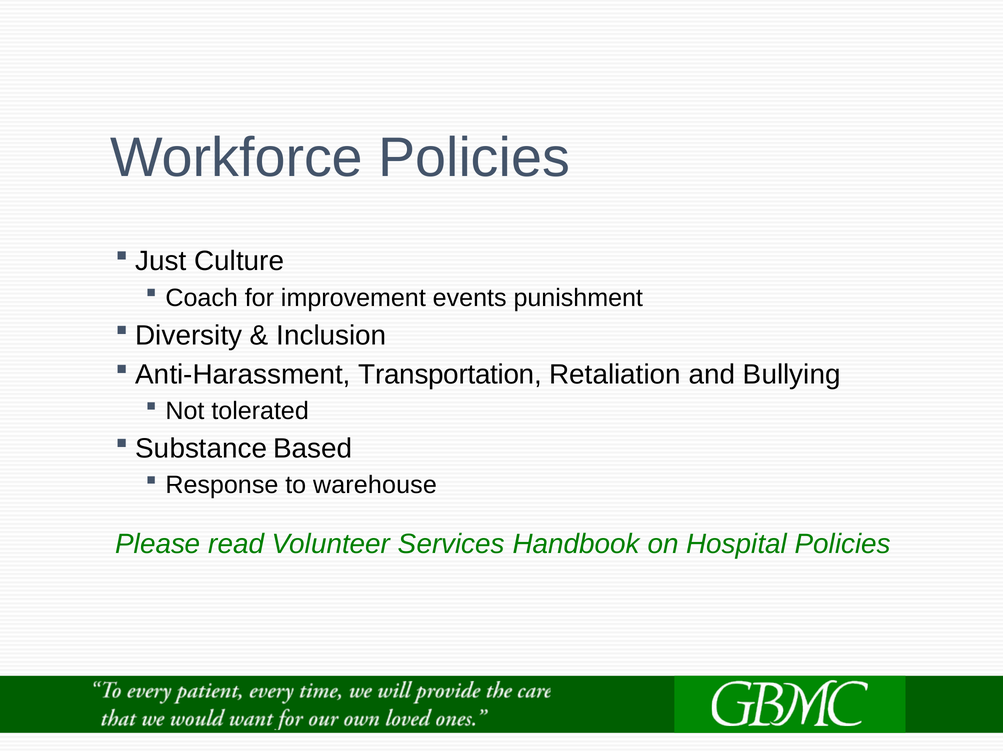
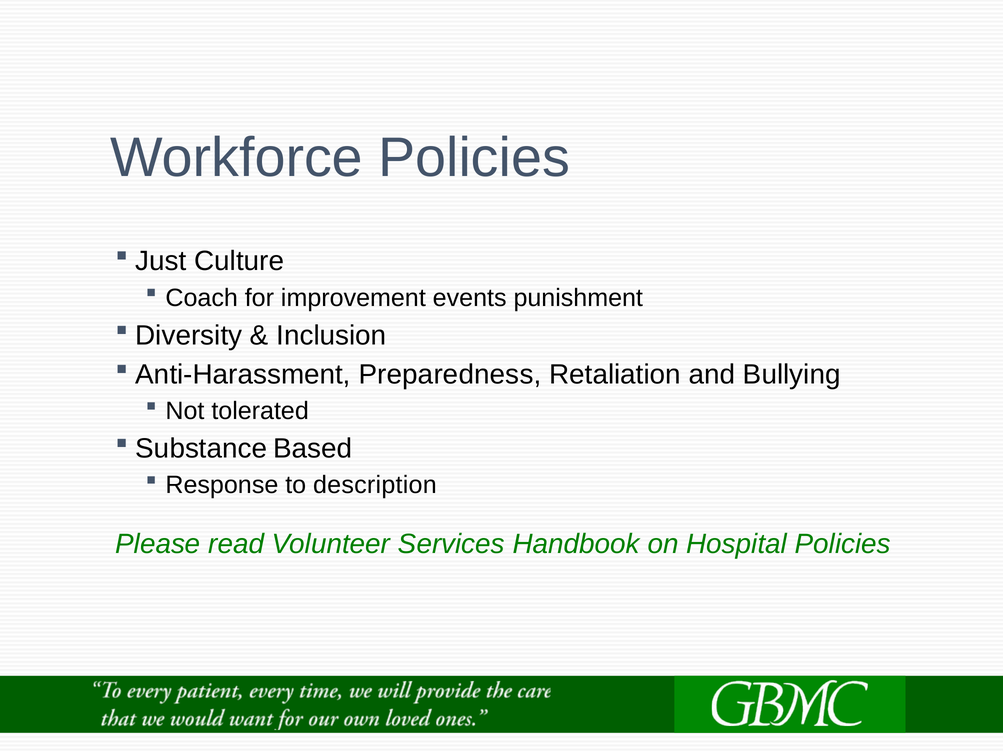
Transportation: Transportation -> Preparedness (450, 375)
warehouse: warehouse -> description (375, 485)
